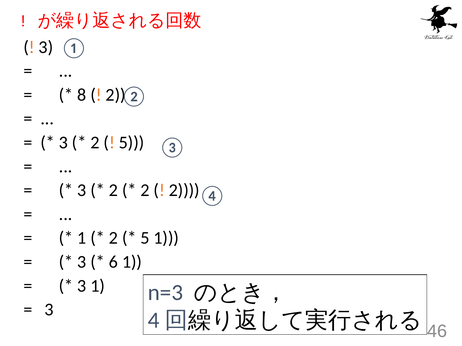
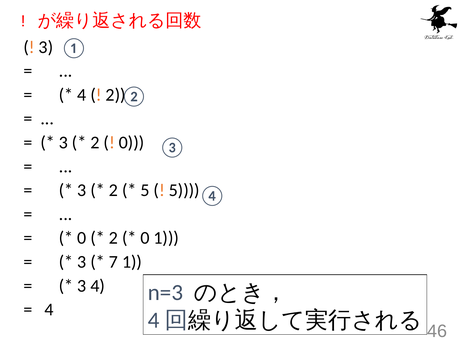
8: 8 -> 4 (82, 95)
5: 5 -> 0 (132, 143)
2: 2 -> 5 (145, 191)
2: 2 -> 5 (184, 191)
1: 1 -> 0 (82, 238)
5: 5 -> 0 (145, 238)
6: 6 -> 7 (113, 262)
3 1: 1 -> 4 (98, 286)
3: 3 -> 4 (49, 310)
